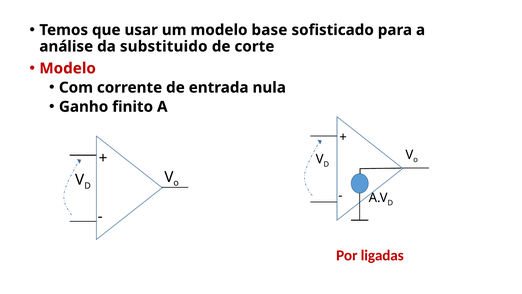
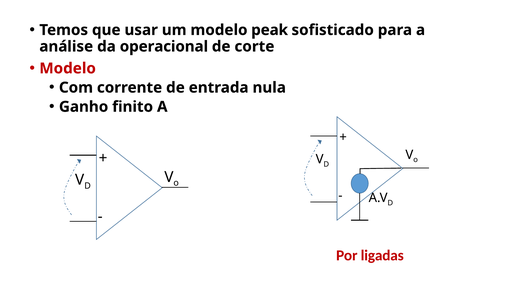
base: base -> peak (270, 30)
substituido: substituido -> operacional (164, 46)
